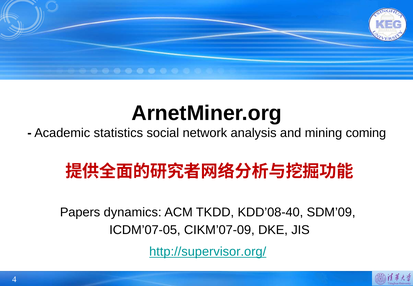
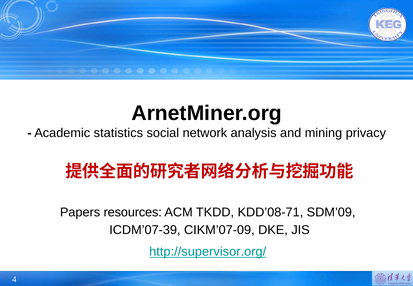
coming: coming -> privacy (366, 133)
dynamics: dynamics -> resources (133, 212)
KDD’08-40: KDD’08-40 -> KDD’08-71 (270, 212)
ICDM’07-05: ICDM’07-05 -> ICDM’07-39 (145, 230)
